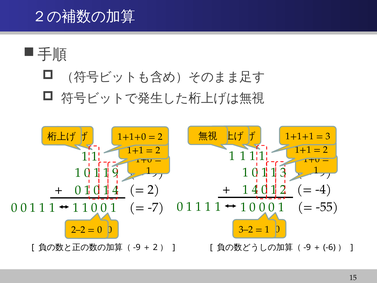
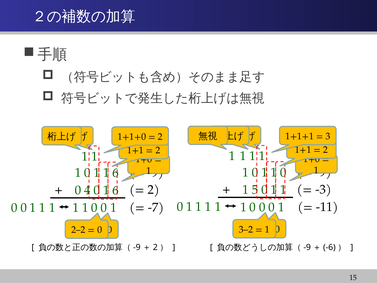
0 1 1 3: 3 -> 0 (283, 172)
1 1 9: 9 -> 6 (116, 173)
-4: -4 -> -3 (323, 189)
4: 4 -> 5 (255, 190)
2: 2 -> 1 (283, 190)
1: 1 -> 4 (87, 190)
0 1 4: 4 -> 6 (116, 190)
-55: -55 -> -11 (327, 207)
